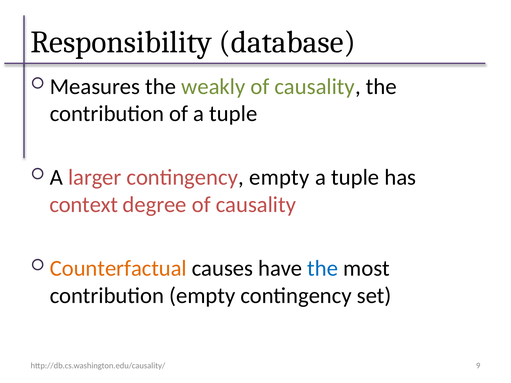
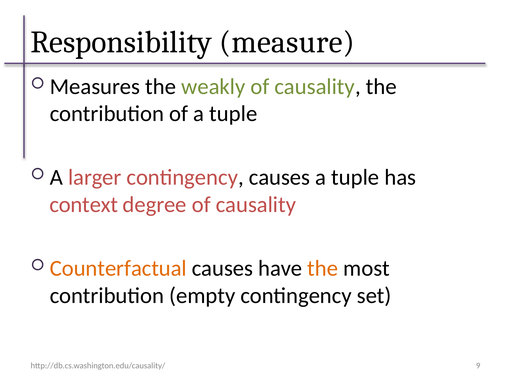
database: database -> measure (287, 42)
contingency empty: empty -> causes (279, 178)
the colour: blue -> orange (323, 268)
